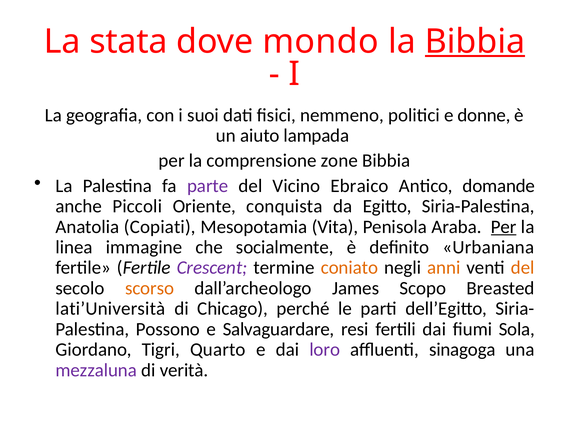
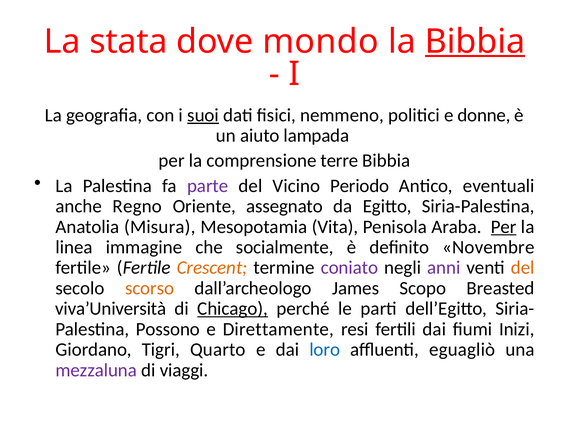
suoi underline: none -> present (203, 115)
zone: zone -> terre (339, 161)
Ebraico: Ebraico -> Periodo (360, 186)
domande: domande -> eventuali (499, 186)
Piccoli: Piccoli -> Regno (137, 206)
conquista: conquista -> assegnato (285, 206)
Copiati: Copiati -> Misura (160, 227)
Urbaniana: Urbaniana -> Novembre (488, 247)
Crescent colour: purple -> orange (212, 268)
coniato colour: orange -> purple (349, 268)
anni colour: orange -> purple (444, 268)
lati’Università: lati’Università -> viva’Università (111, 309)
Chicago underline: none -> present (233, 309)
Salvaguardare: Salvaguardare -> Direttamente (278, 329)
Sola: Sola -> Inizi (517, 329)
loro colour: purple -> blue (325, 349)
sinagoga: sinagoga -> eguagliò (462, 349)
verità: verità -> viaggi (184, 370)
